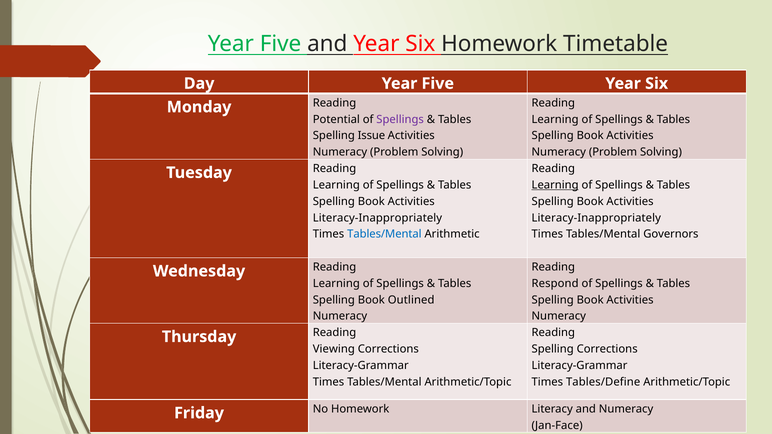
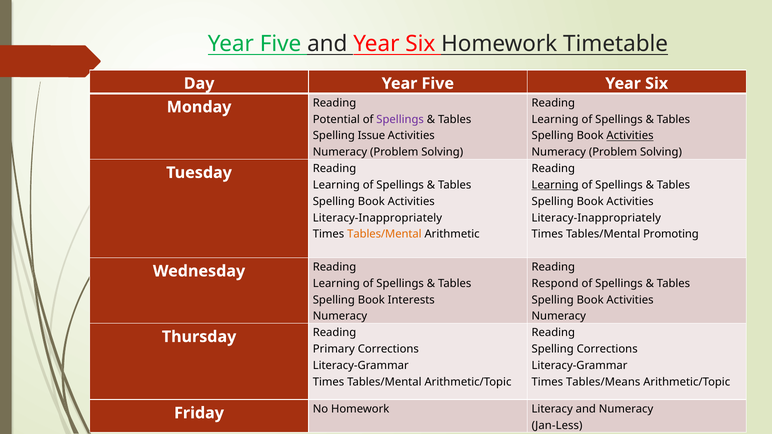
Activities underline: none -> present (630, 136)
Tables/Mental colour: blue -> orange (384, 234)
Governors: Governors -> Promoting (671, 234)
Outlined: Outlined -> Interests (411, 300)
Viewing: Viewing -> Primary (334, 349)
Tables/Define: Tables/Define -> Tables/Means (603, 382)
Jan-Face: Jan-Face -> Jan-Less (557, 426)
